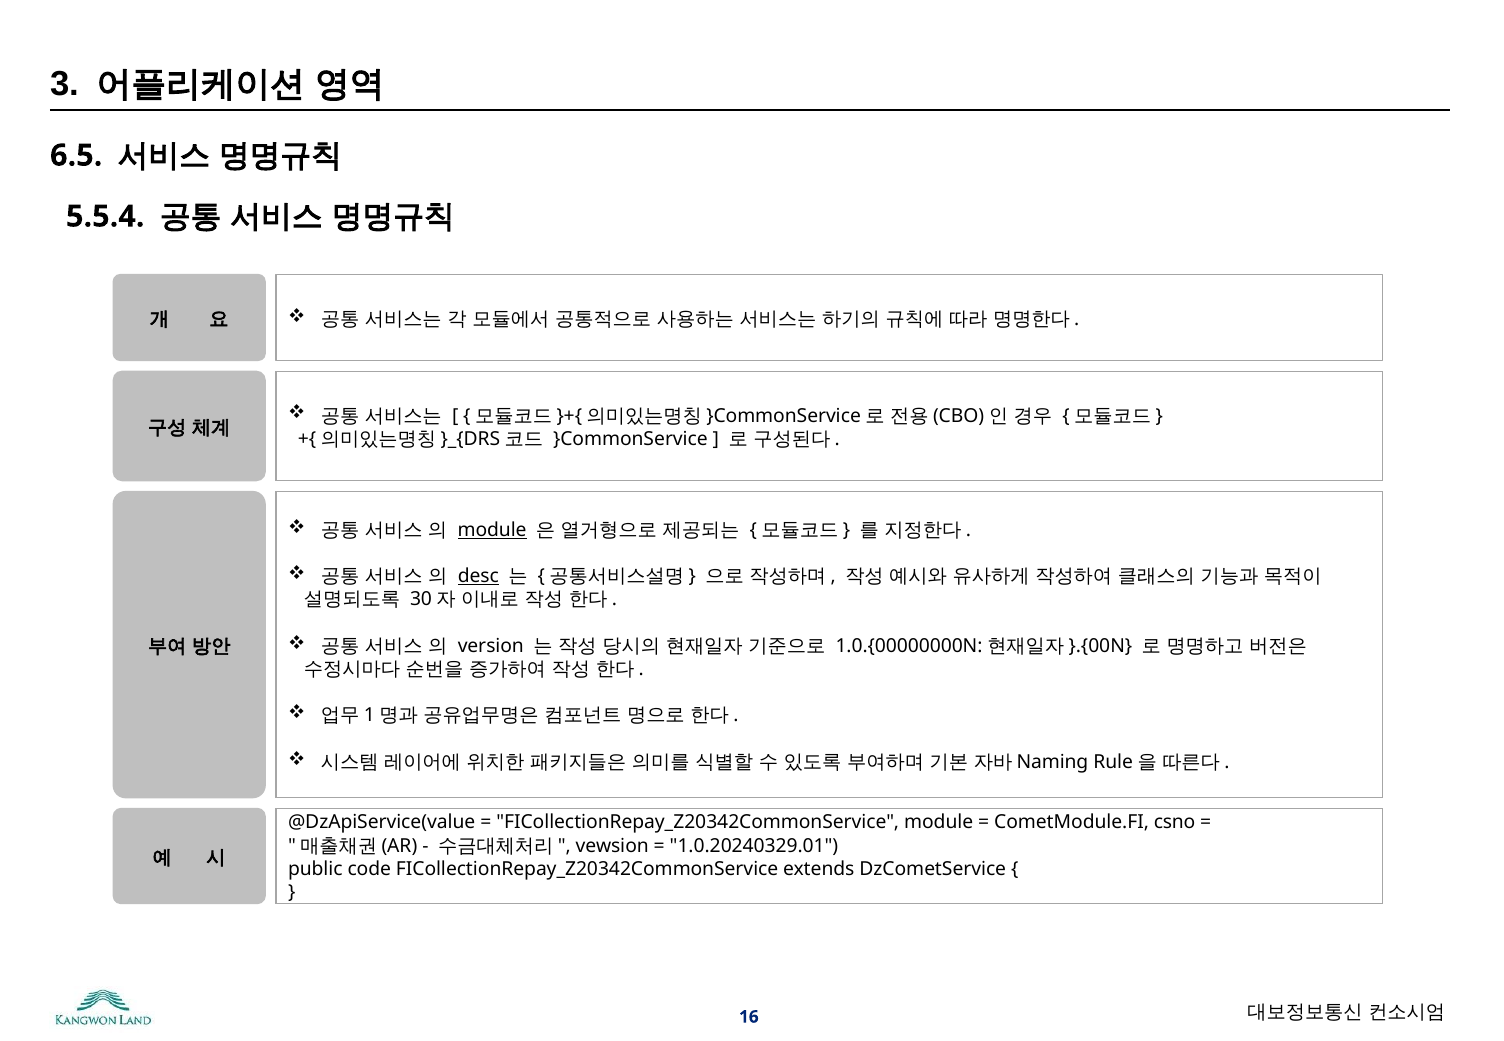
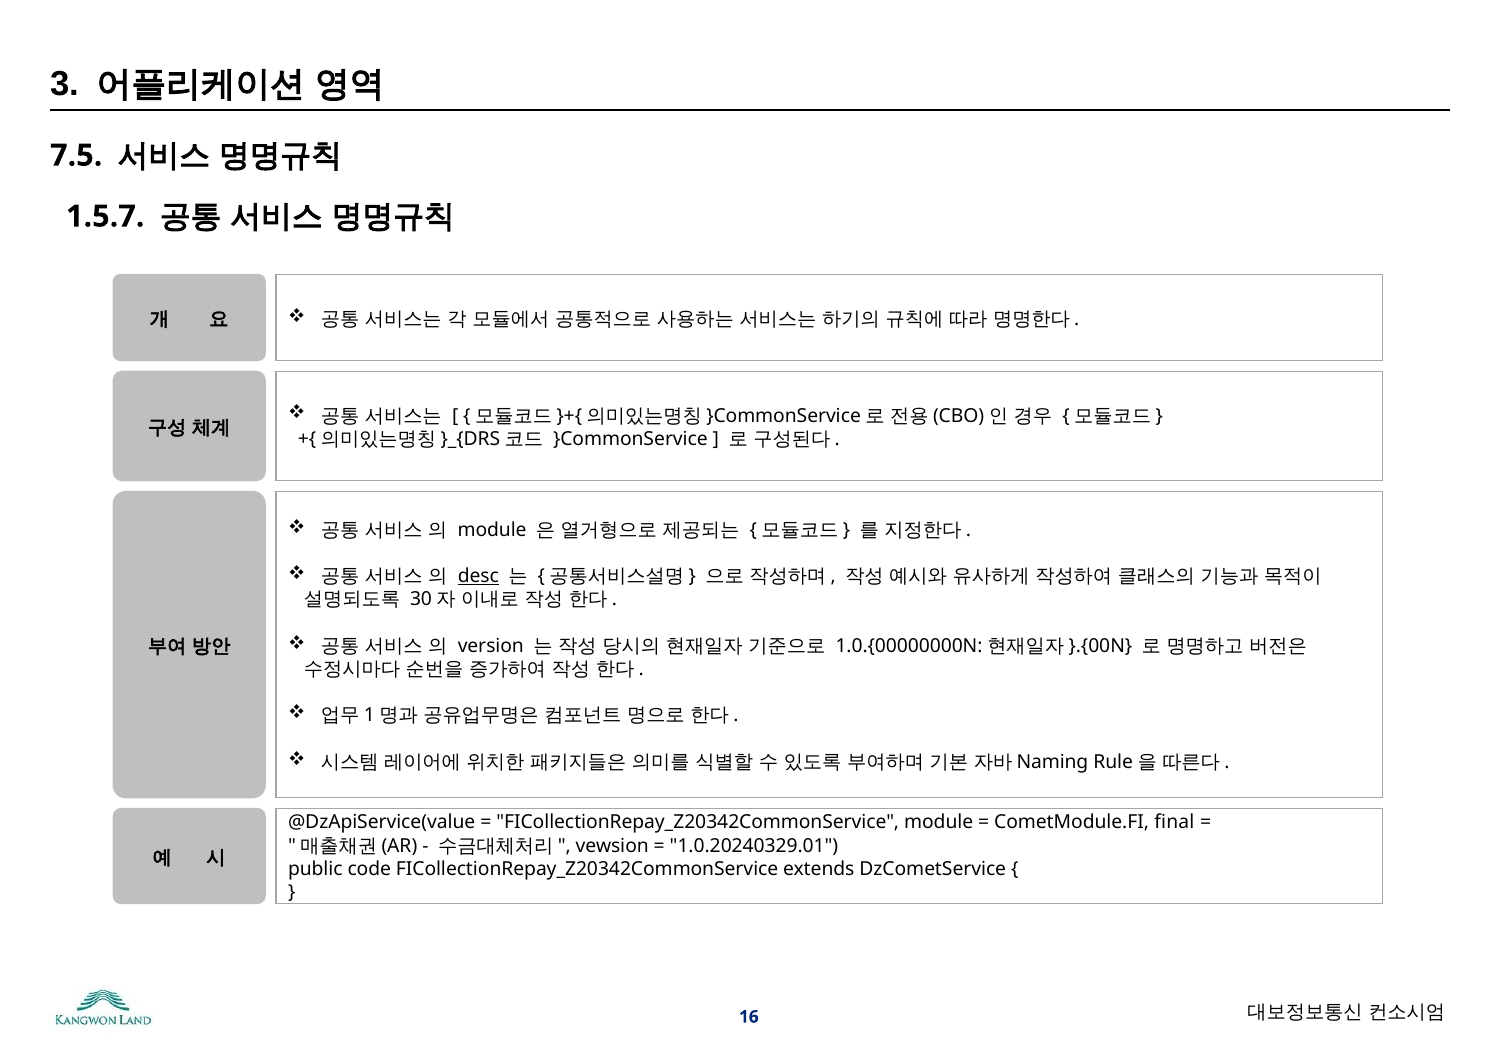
6.5: 6.5 -> 7.5 (76, 155)
5.5.4: 5.5.4 -> 1.5.7 (105, 216)
module underline: present -> none (492, 530)
csno: csno -> final (1174, 823)
